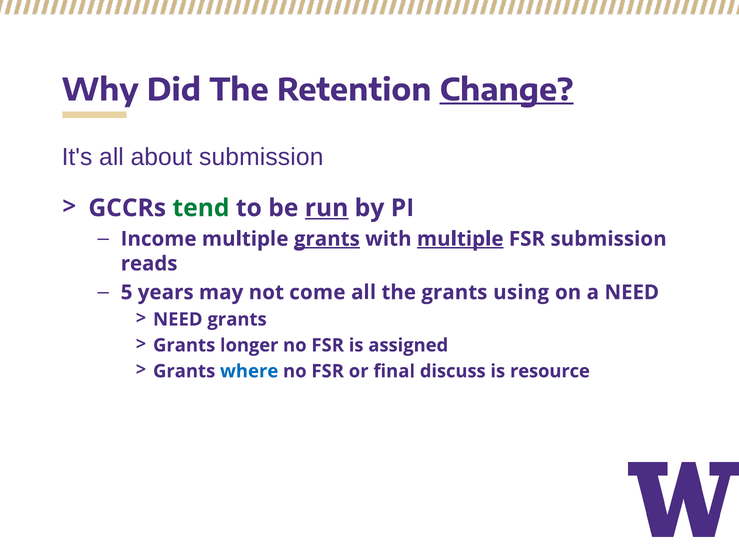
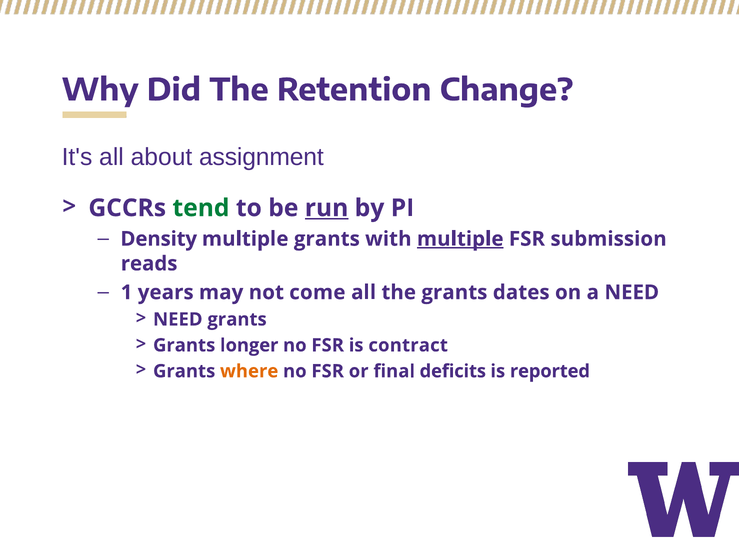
Change underline: present -> none (507, 90)
about submission: submission -> assignment (261, 157)
Income: Income -> Density (159, 239)
grants underline: present -> none (327, 239)
5: 5 -> 1 (127, 292)
using: using -> dates (521, 292)
assigned: assigned -> contract (408, 345)
where colour: blue -> orange (249, 371)
discuss: discuss -> deficits (453, 371)
resource: resource -> reported (550, 371)
